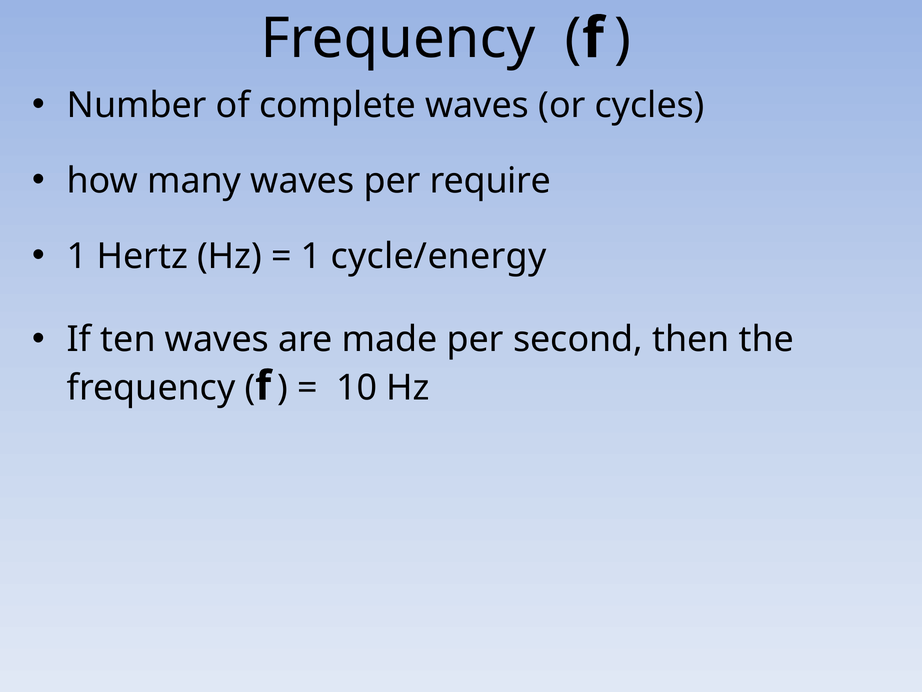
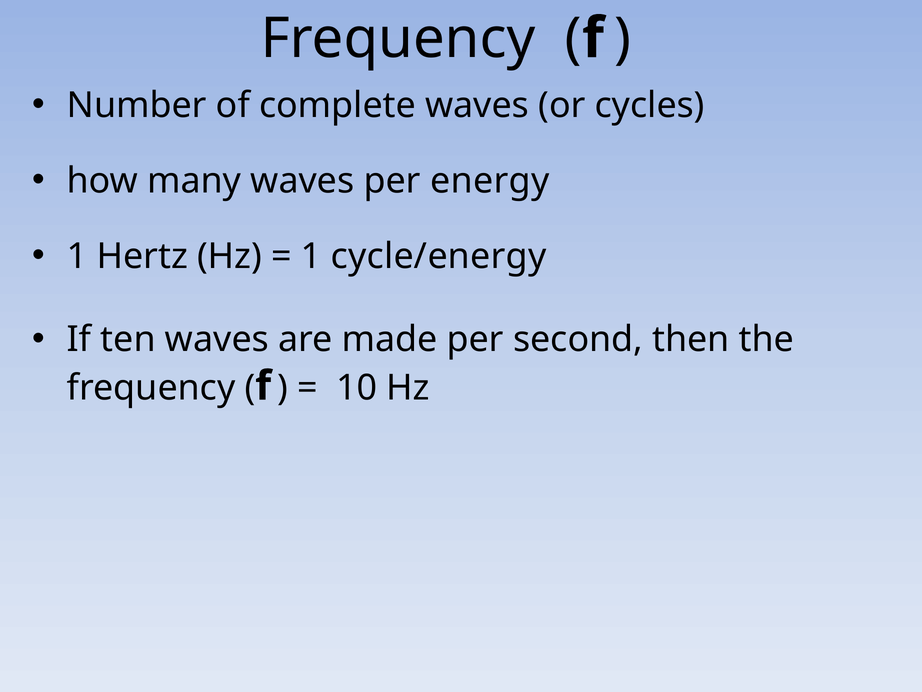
require: require -> energy (490, 181)
